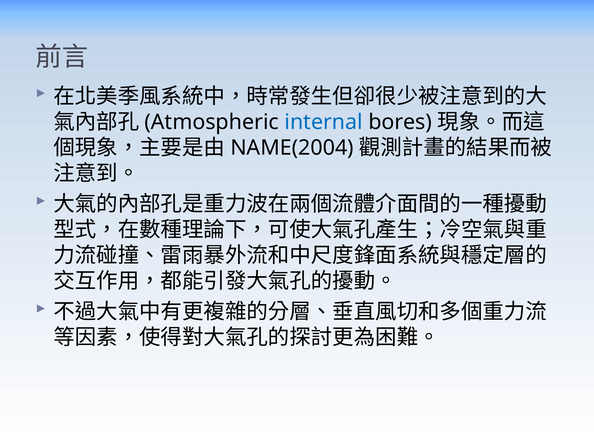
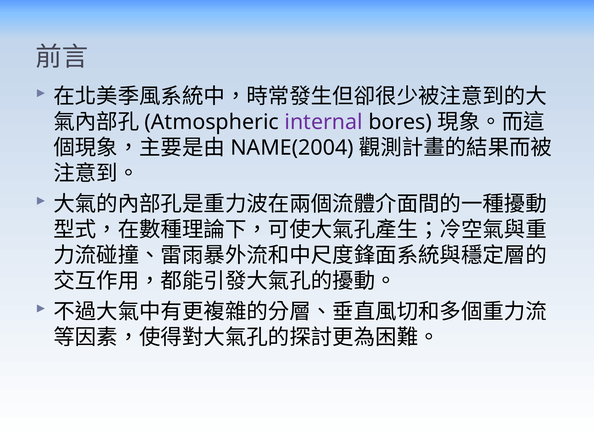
internal colour: blue -> purple (324, 122)
